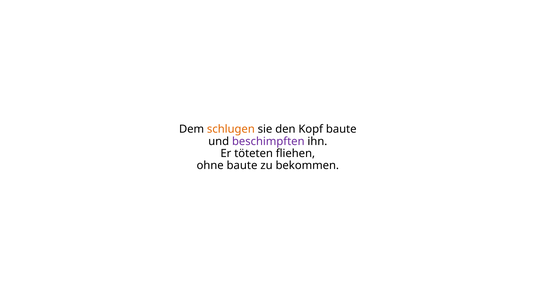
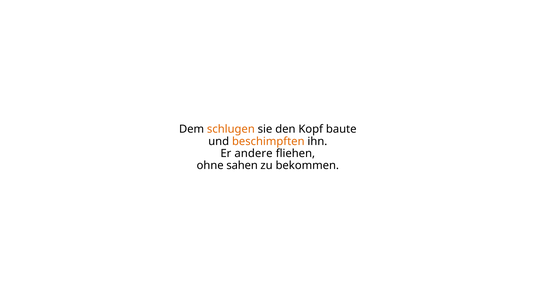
beschimpften colour: purple -> orange (268, 141)
töteten: töteten -> andere (254, 154)
ohne baute: baute -> sahen (242, 166)
